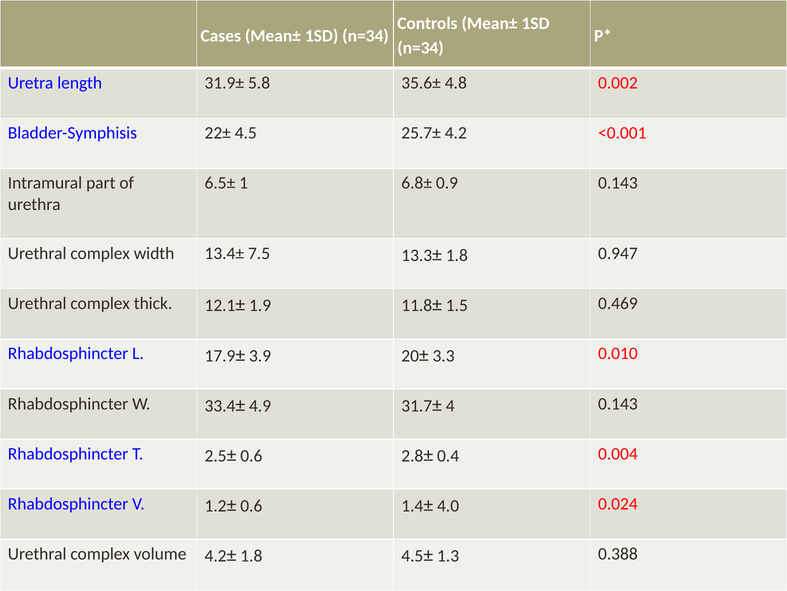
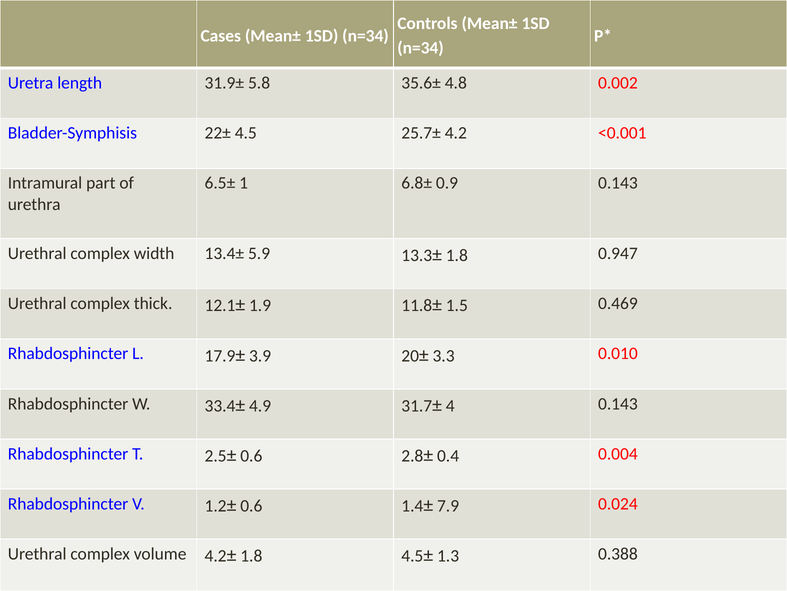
7.5: 7.5 -> 5.9 (259, 253)
4.0: 4.0 -> 7.9 (448, 505)
